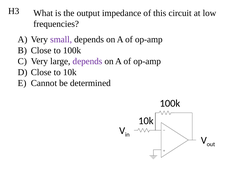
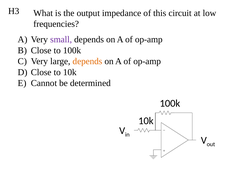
depends colour: purple -> orange (87, 61)
